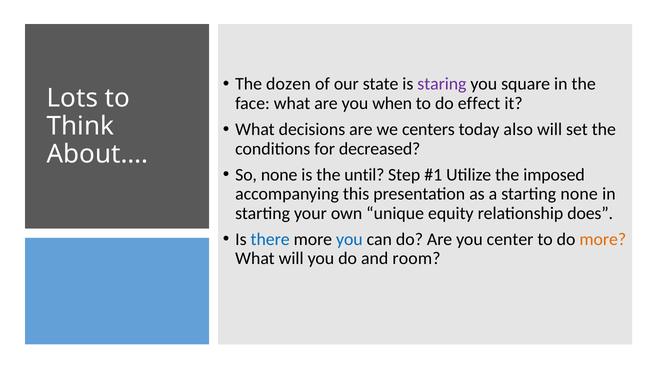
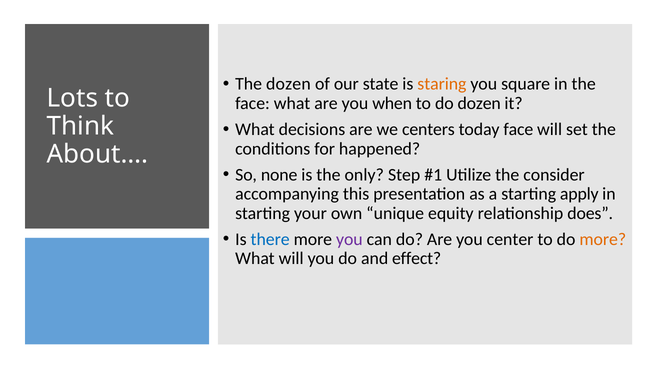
staring colour: purple -> orange (442, 84)
do effect: effect -> dozen (479, 104)
today also: also -> face (518, 130)
decreased: decreased -> happened (380, 149)
until: until -> only (364, 175)
imposed: imposed -> consider (554, 175)
starting none: none -> apply (579, 194)
you colour: blue -> purple (349, 240)
room: room -> effect (417, 259)
